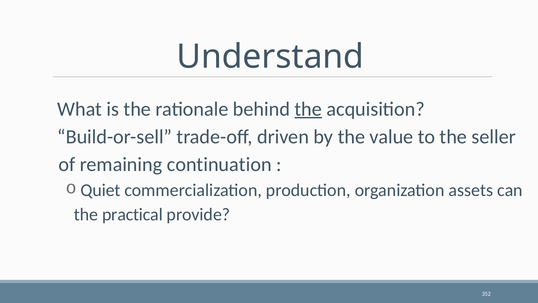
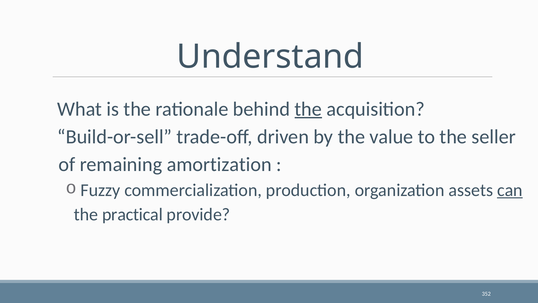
continuation: continuation -> amortization (219, 164)
Quiet: Quiet -> Fuzzy (100, 190)
can underline: none -> present (510, 190)
